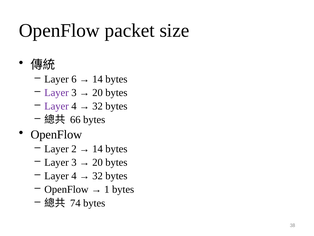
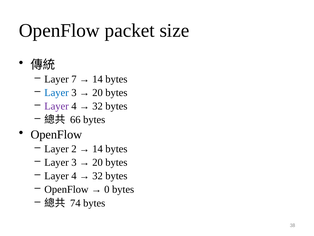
6: 6 -> 7 (74, 79)
Layer colour: purple -> blue (57, 92)
1: 1 -> 0 (107, 189)
